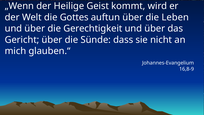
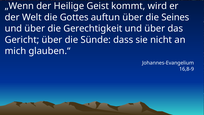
Leben: Leben -> Seines (175, 17)
